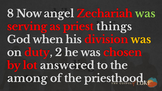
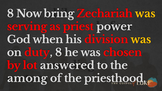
angel: angel -> bring (59, 14)
was colour: light green -> yellow (145, 14)
things: things -> power (114, 27)
duty 2: 2 -> 8 (59, 53)
